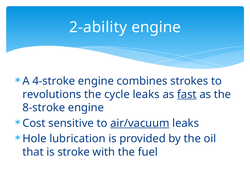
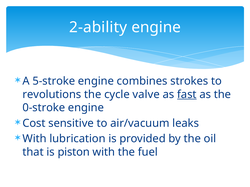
4-stroke: 4-stroke -> 5-stroke (54, 81)
cycle leaks: leaks -> valve (146, 95)
8-stroke: 8-stroke -> 0-stroke (44, 108)
air/vacuum underline: present -> none (140, 124)
Hole: Hole -> With (35, 139)
stroke: stroke -> piston (74, 152)
